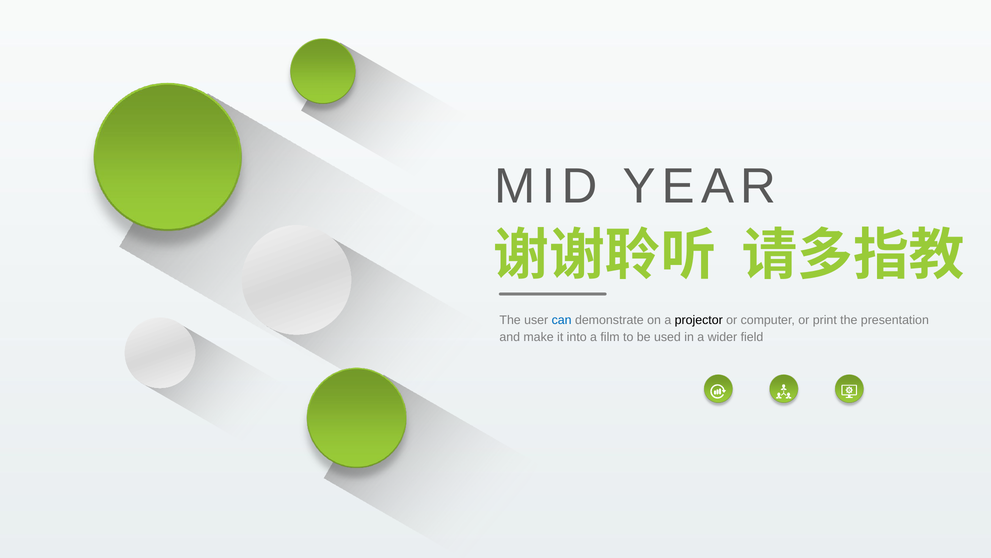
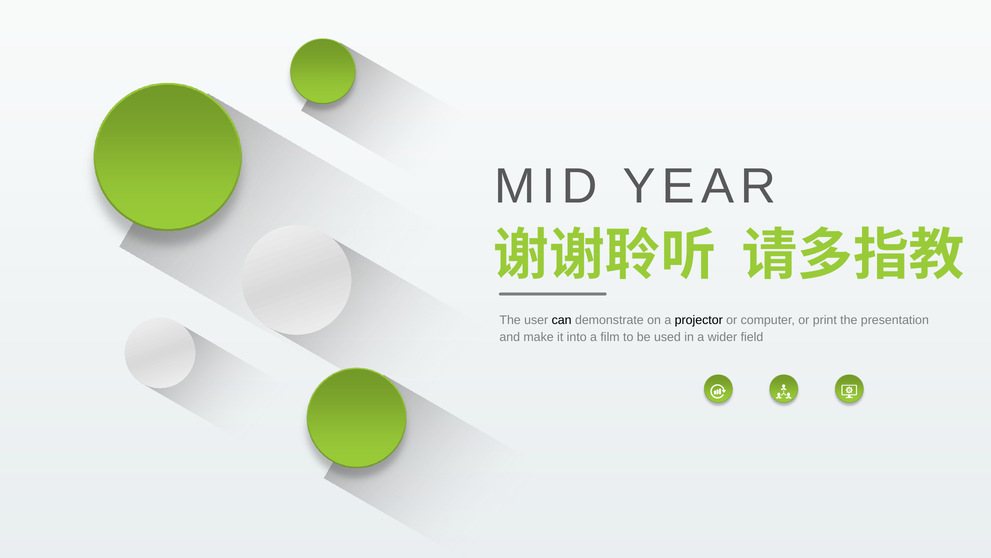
can colour: blue -> black (562, 320)
